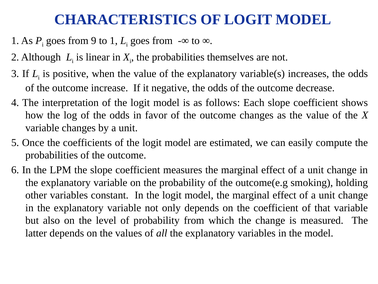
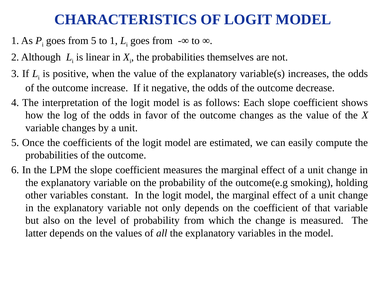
from 9: 9 -> 5 (94, 41)
